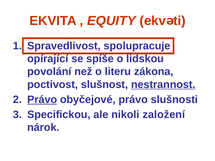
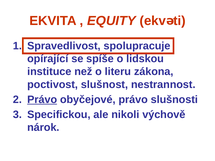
povolání: povolání -> instituce (49, 72)
nestrannost underline: present -> none (163, 85)
založení: založení -> výchově (164, 115)
